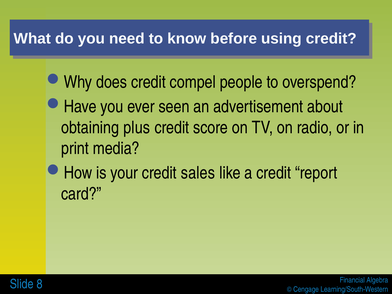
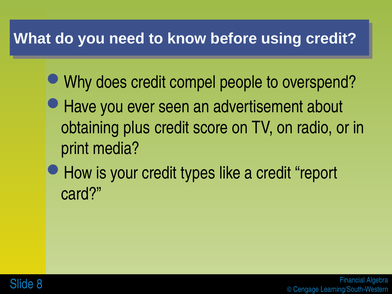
sales: sales -> types (198, 173)
